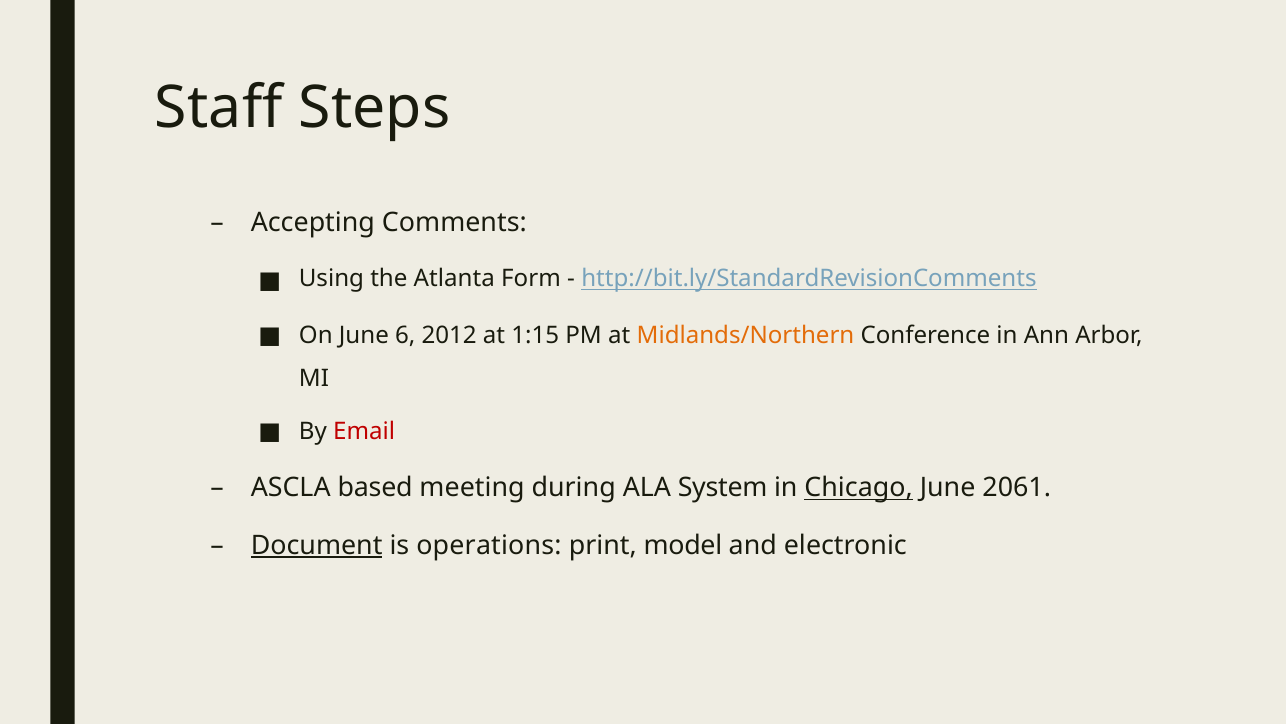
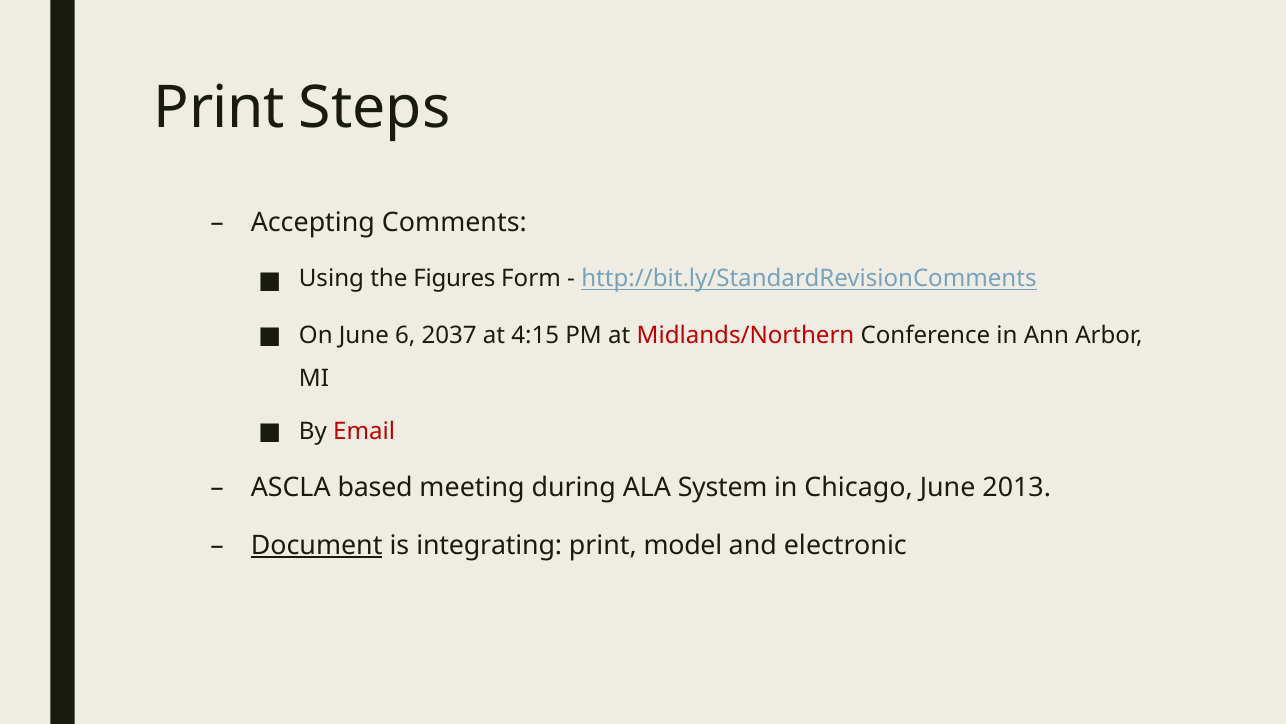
Staff: Staff -> Print (219, 108)
Atlanta: Atlanta -> Figures (454, 278)
2012: 2012 -> 2037 (449, 335)
1:15: 1:15 -> 4:15 (535, 335)
Midlands/Northern colour: orange -> red (746, 335)
Chicago underline: present -> none (859, 488)
2061: 2061 -> 2013 (1017, 488)
operations: operations -> integrating (489, 545)
